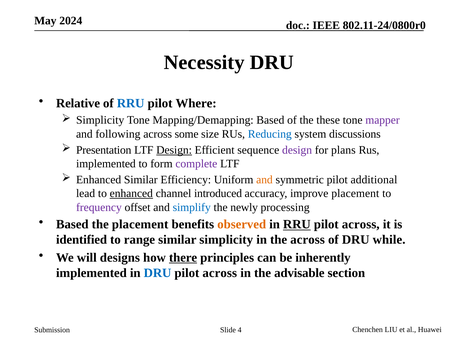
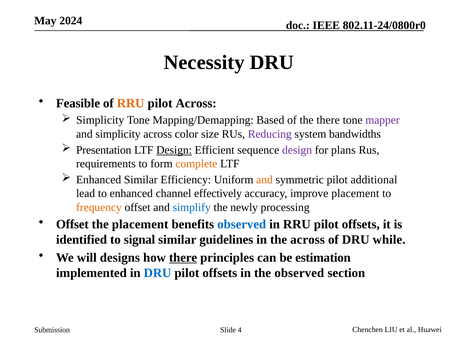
Relative: Relative -> Feasible (78, 103)
RRU colour: blue -> orange (131, 103)
pilot Where: Where -> Across (196, 103)
the these: these -> there (328, 120)
and following: following -> simplicity (118, 134)
some: some -> color (187, 134)
Reducing colour: blue -> purple (270, 134)
discussions: discussions -> bandwidths (355, 134)
implemented: implemented -> requirements (106, 163)
complete colour: purple -> orange (196, 163)
enhanced underline: present -> none (131, 193)
introduced: introduced -> effectively (218, 193)
frequency colour: purple -> orange (99, 207)
Based: Based -> Offset (72, 224)
observed colour: orange -> blue (242, 224)
RRU underline: present -> none (297, 224)
across: across -> offsets (361, 224)
range: range -> signal (140, 239)
similar simplicity: simplicity -> guidelines (226, 239)
inherently: inherently -> estimation (323, 257)
across: across -> offsets (220, 272)
the advisable: advisable -> observed (299, 272)
